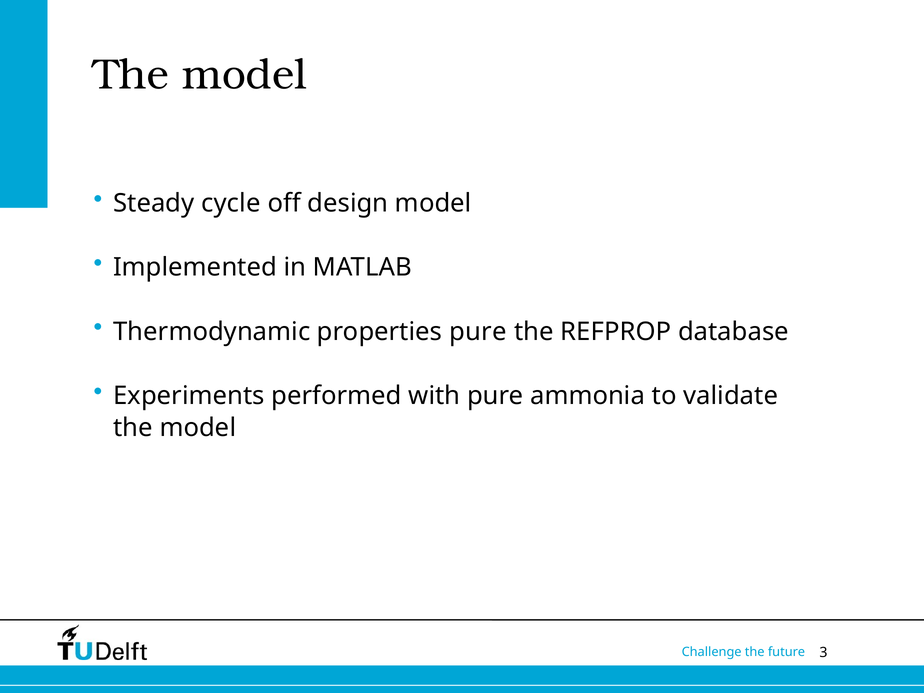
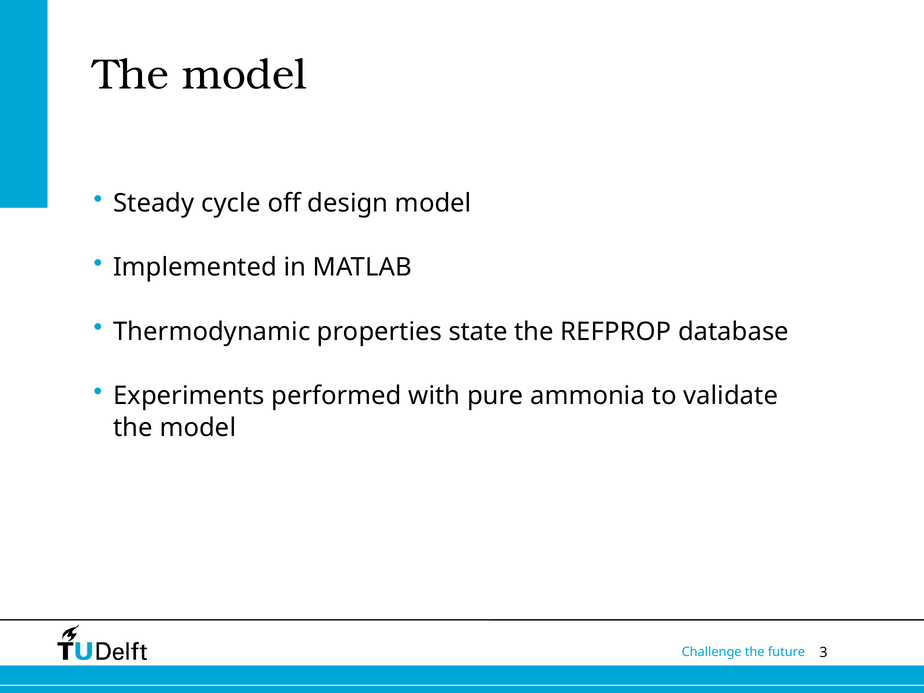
properties pure: pure -> state (478, 332)
